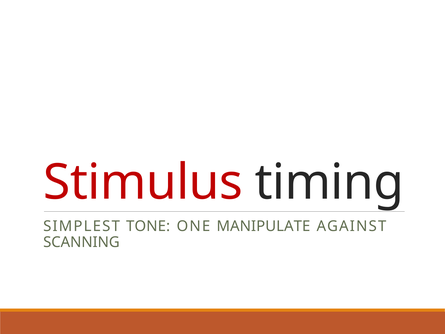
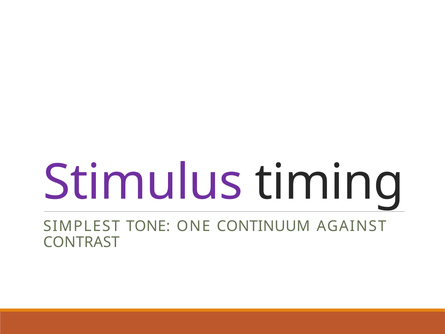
Stimulus colour: red -> purple (143, 183)
MANIPULATE: MANIPULATE -> CONTINUUM (263, 226)
SCANNING: SCANNING -> CONTRAST (81, 242)
